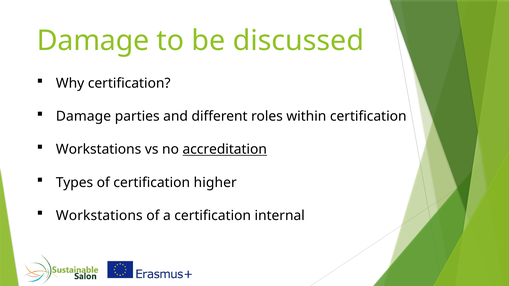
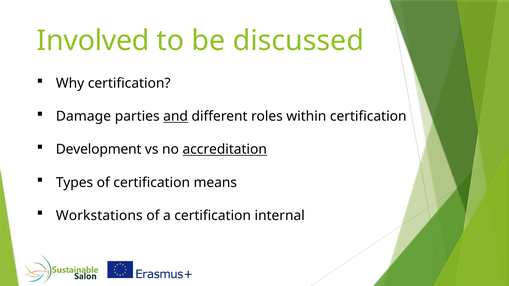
Damage: Damage -> Involved (93, 41)
and underline: none -> present (176, 117)
Workstations: Workstations -> Development (99, 150)
higher: higher -> means (215, 183)
